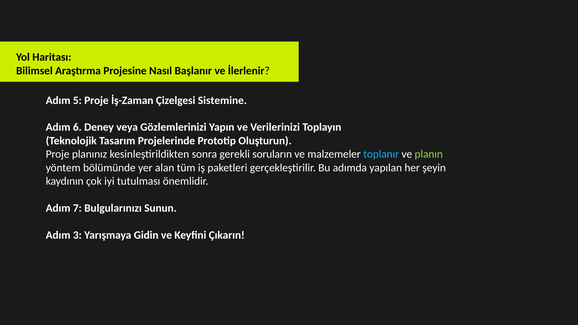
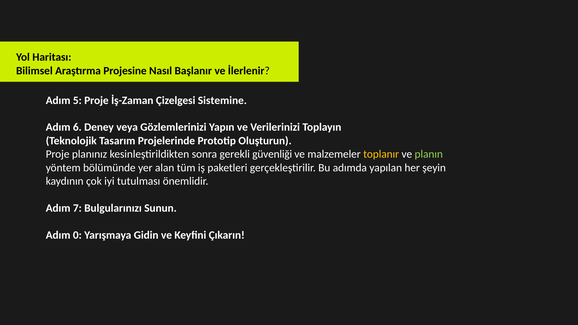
soruların: soruların -> güvenliği (272, 154)
toplanır colour: light blue -> yellow (381, 154)
3: 3 -> 0 (77, 235)
